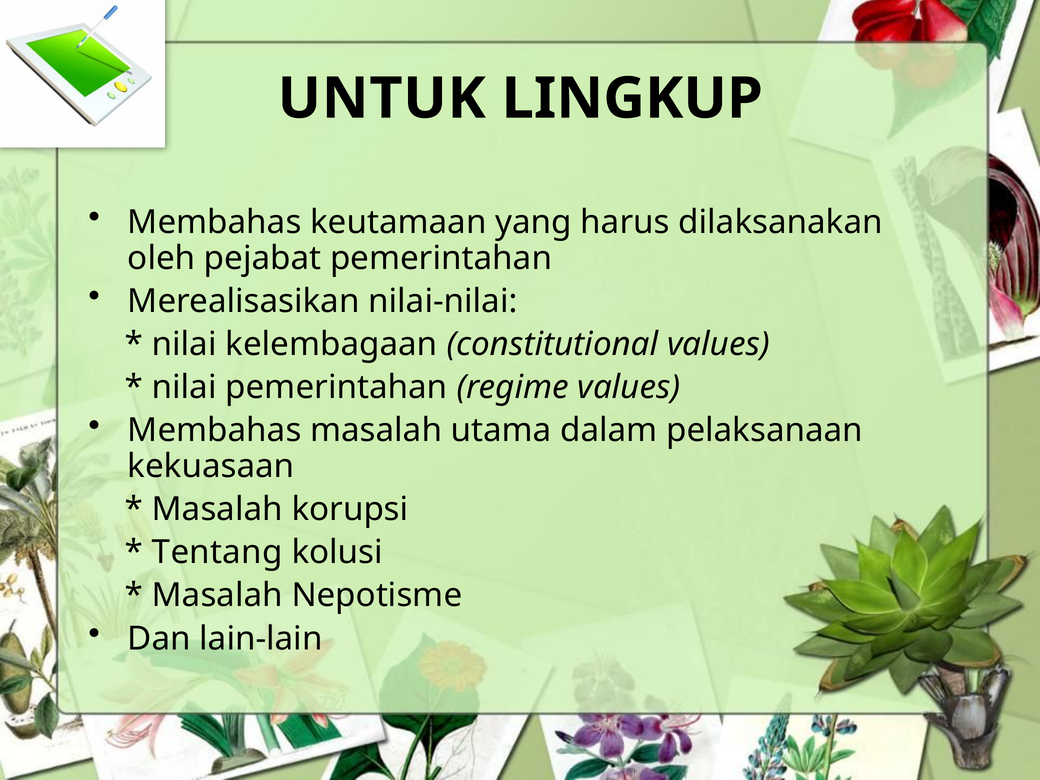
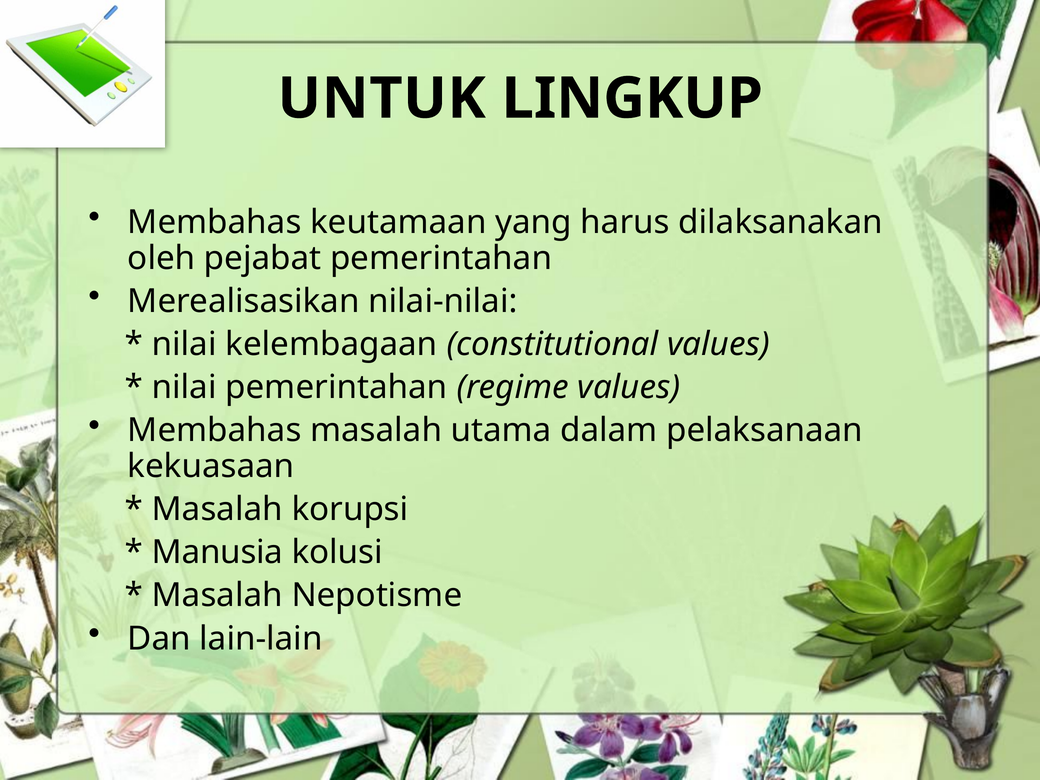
Tentang: Tentang -> Manusia (217, 552)
